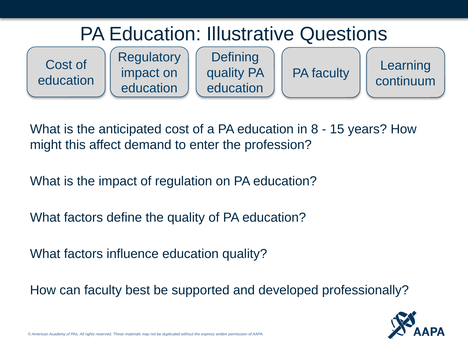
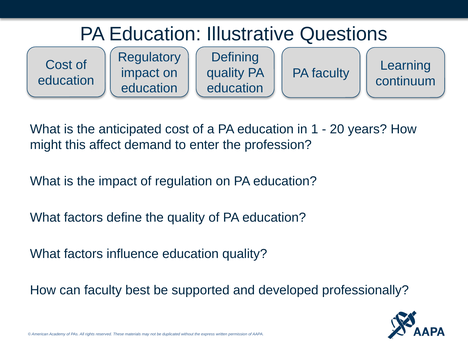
8: 8 -> 1 (315, 129)
15: 15 -> 20 (337, 129)
